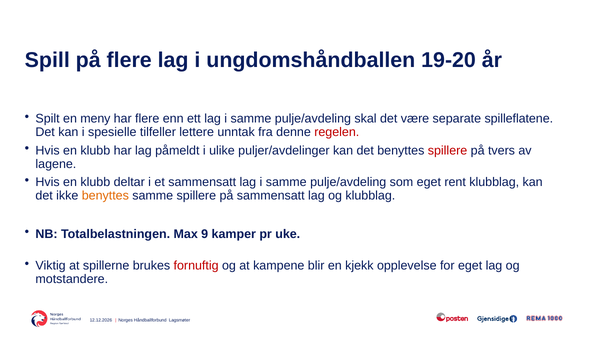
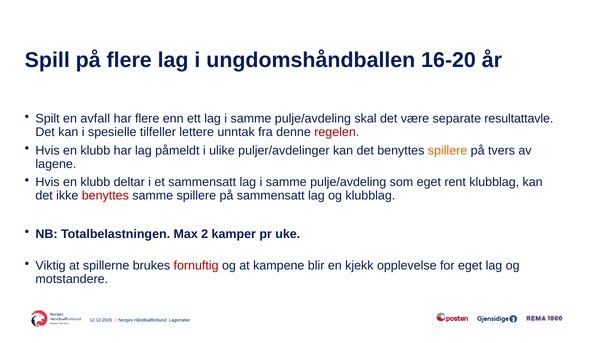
19-20: 19-20 -> 16-20 (449, 60)
meny: meny -> avfall (95, 118)
spilleflatene: spilleflatene -> resultattavle (519, 118)
spillere colour: red -> orange (448, 150)
benyttes colour: orange -> red (105, 195)
9: 9 -> 2 (205, 234)
